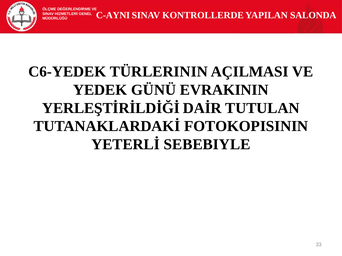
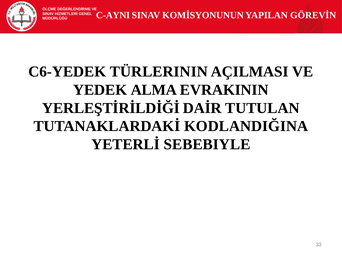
KONTROLLERDE: KONTROLLERDE -> KOMİSYONUNUN (203, 15)
SALONDA: SALONDA -> GÖREVİN (313, 15)
GÜNÜ: GÜNÜ -> ALMA (154, 90)
FOTOKOPISININ: FOTOKOPISININ -> KODLANDIĞINA (246, 126)
